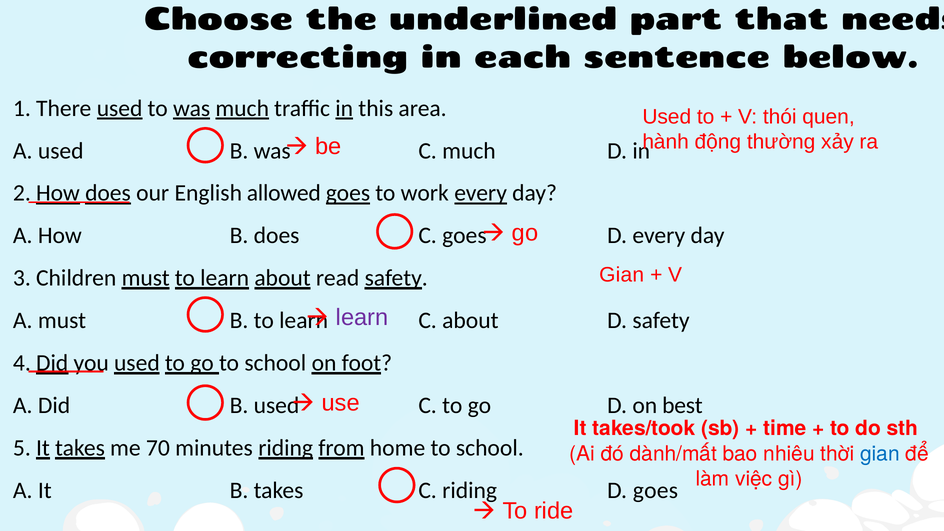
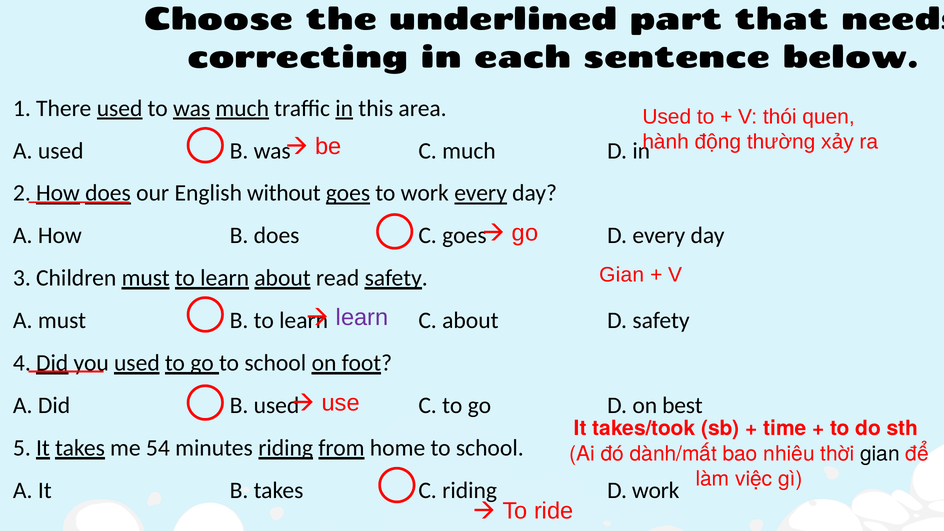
allowed: allowed -> without (284, 193)
70: 70 -> 54 (158, 448)
gian colour: blue -> black (880, 454)
D goes: goes -> work (656, 491)
